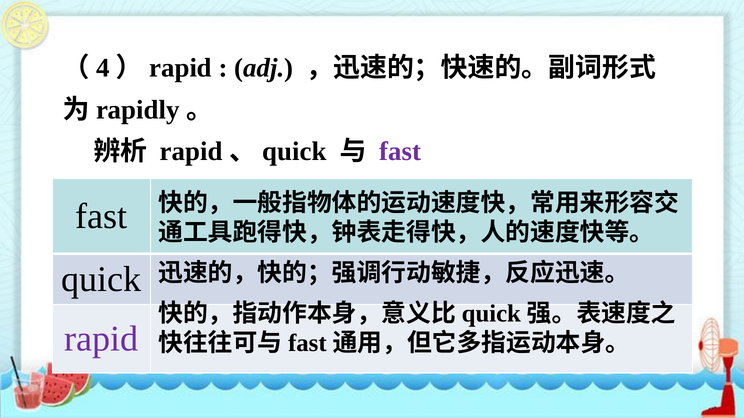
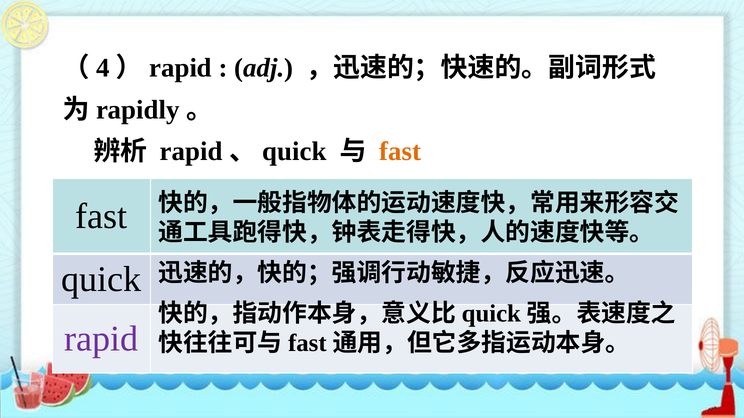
fast colour: purple -> orange (400, 152)
